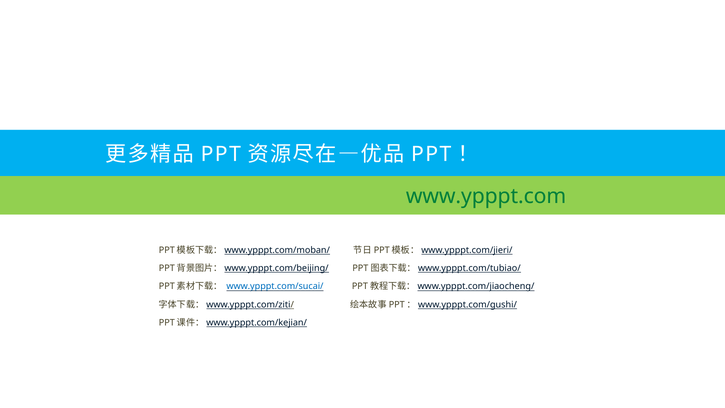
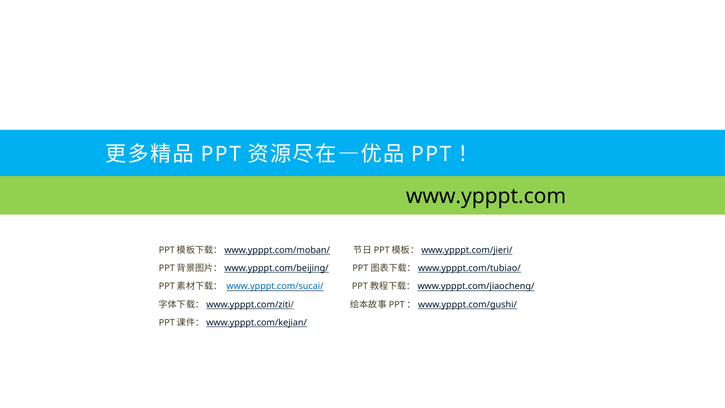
www.ypppt.com colour: green -> black (486, 196)
